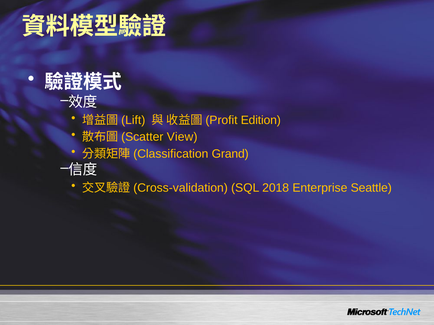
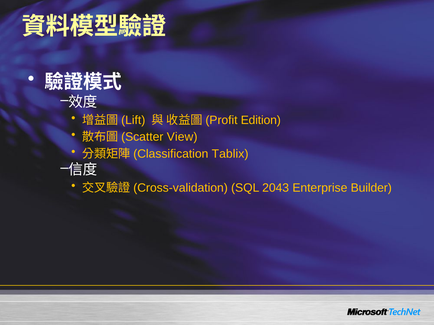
Grand: Grand -> Tablix (230, 154)
2018: 2018 -> 2043 (276, 188)
Seattle: Seattle -> Builder (371, 188)
